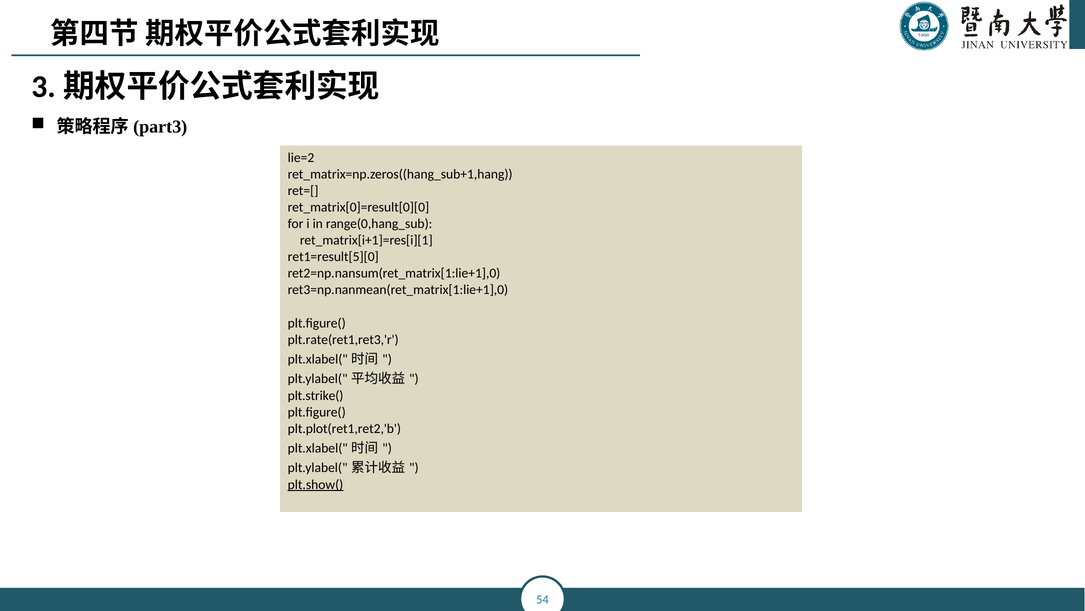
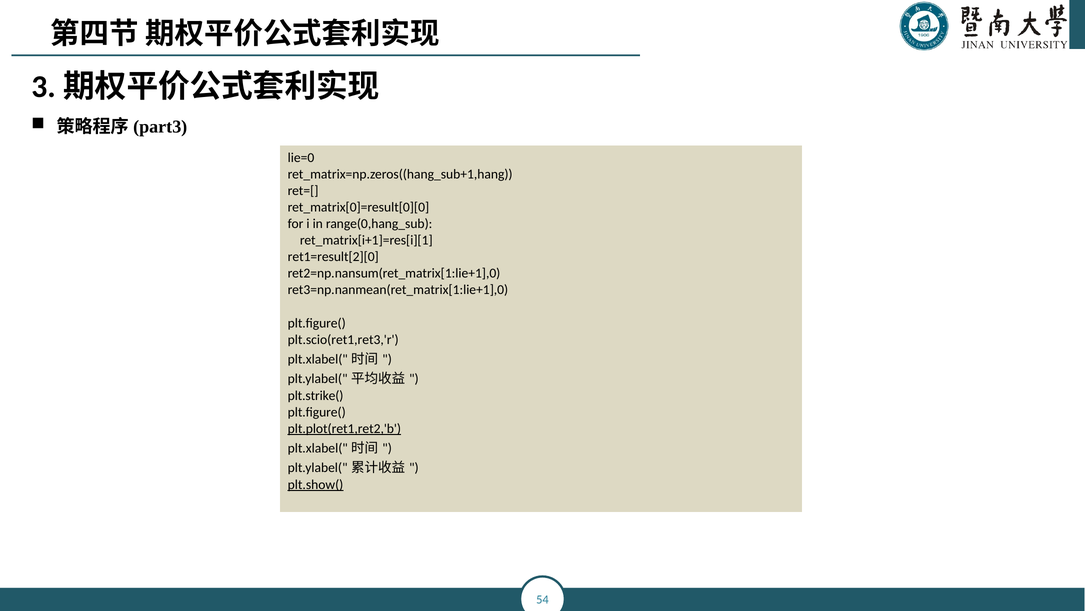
lie=2: lie=2 -> lie=0 (301, 157)
ret1=result[5][0: ret1=result[5][0 -> ret1=result[2][0 (333, 257)
plt.rate(ret1,ret3,'r: plt.rate(ret1,ret3,'r -> plt.scio(ret1,ret3,'r (343, 339)
plt.plot(ret1,ret2,'b underline: none -> present (344, 428)
